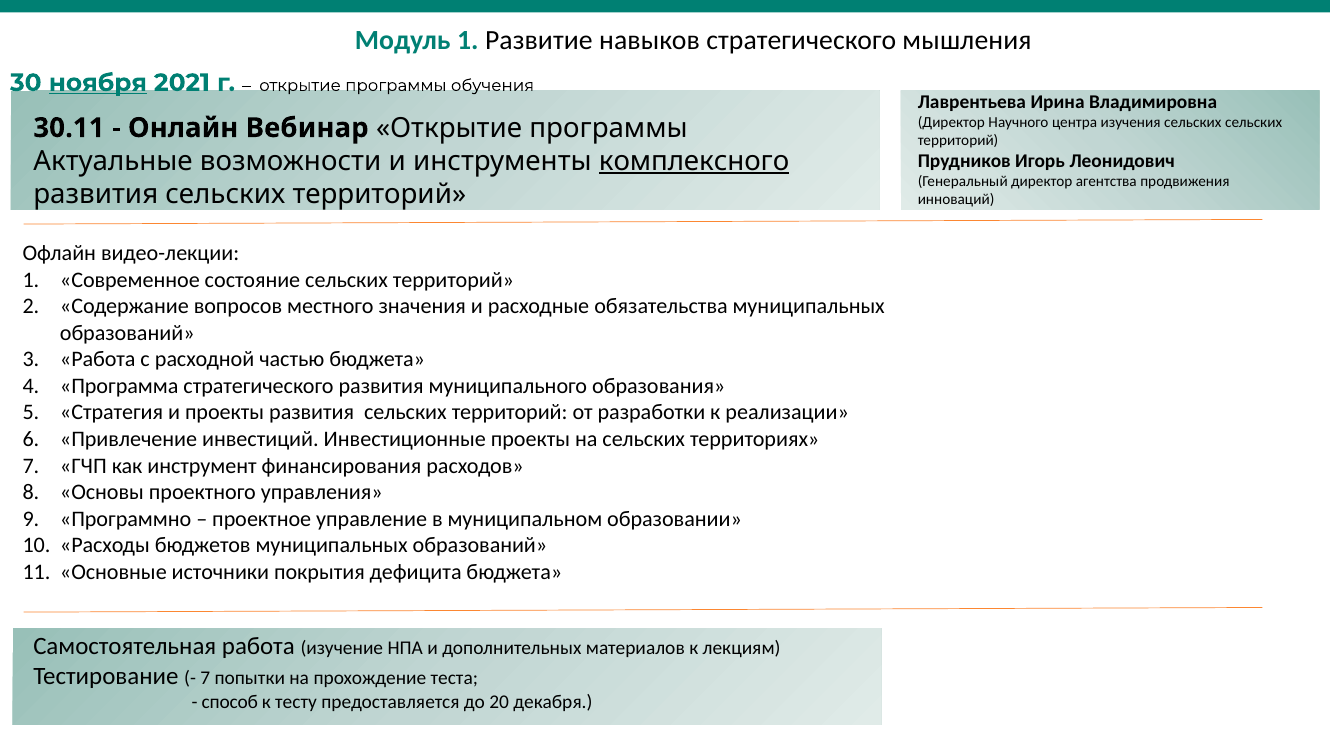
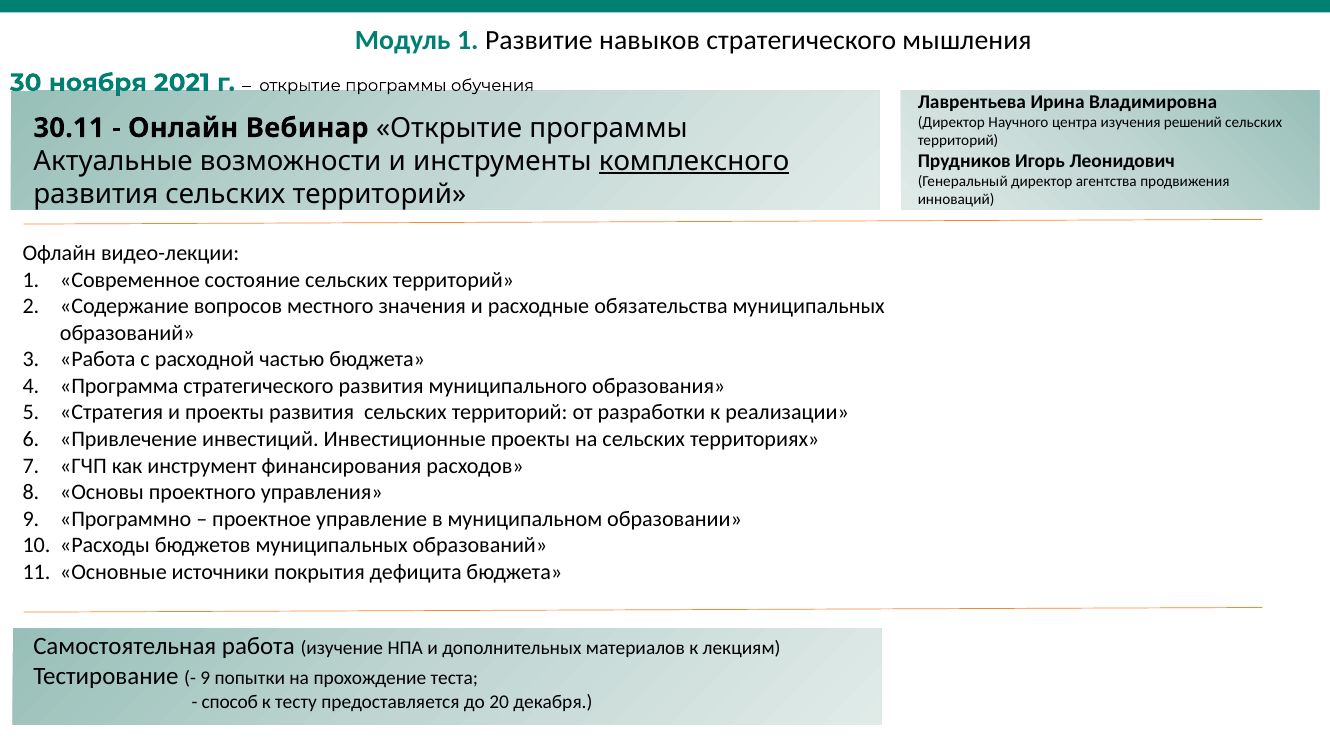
ноября underline: present -> none (98, 83)
изучения сельских: сельских -> решений (1193, 122)
7: 7 -> 9 (205, 678)
